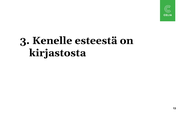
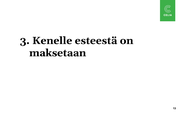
kirjastosta: kirjastosta -> maksetaan (58, 53)
